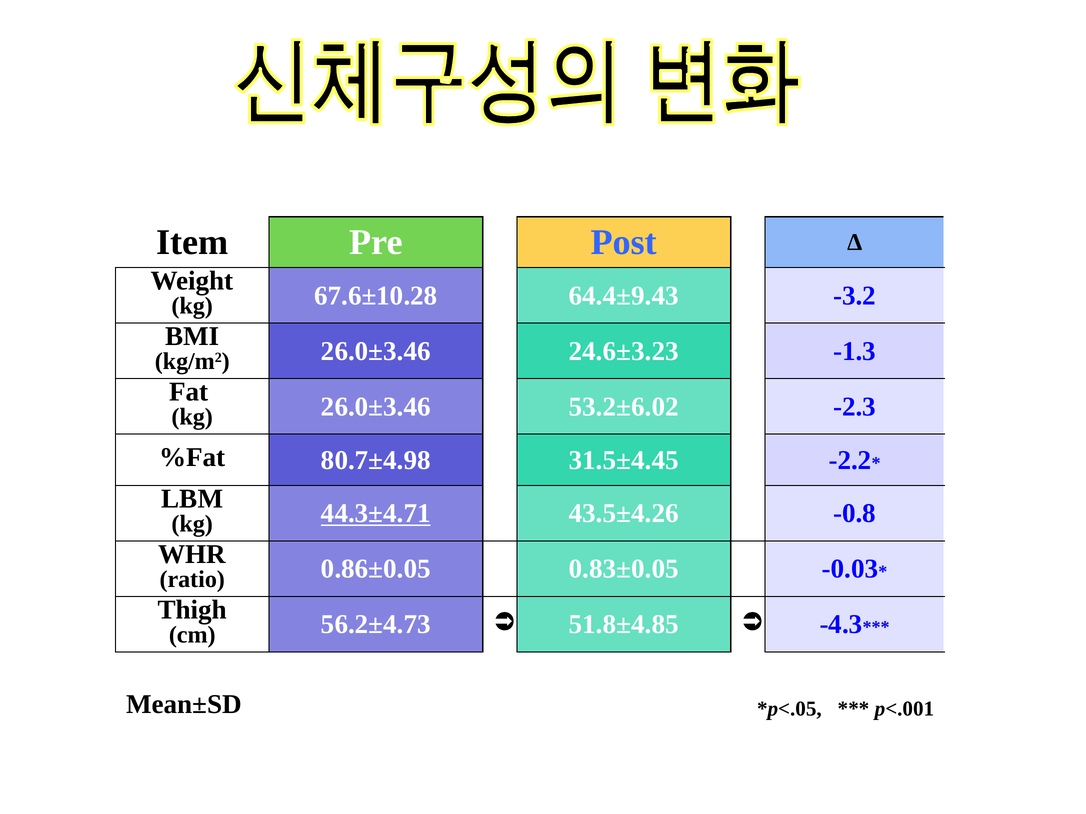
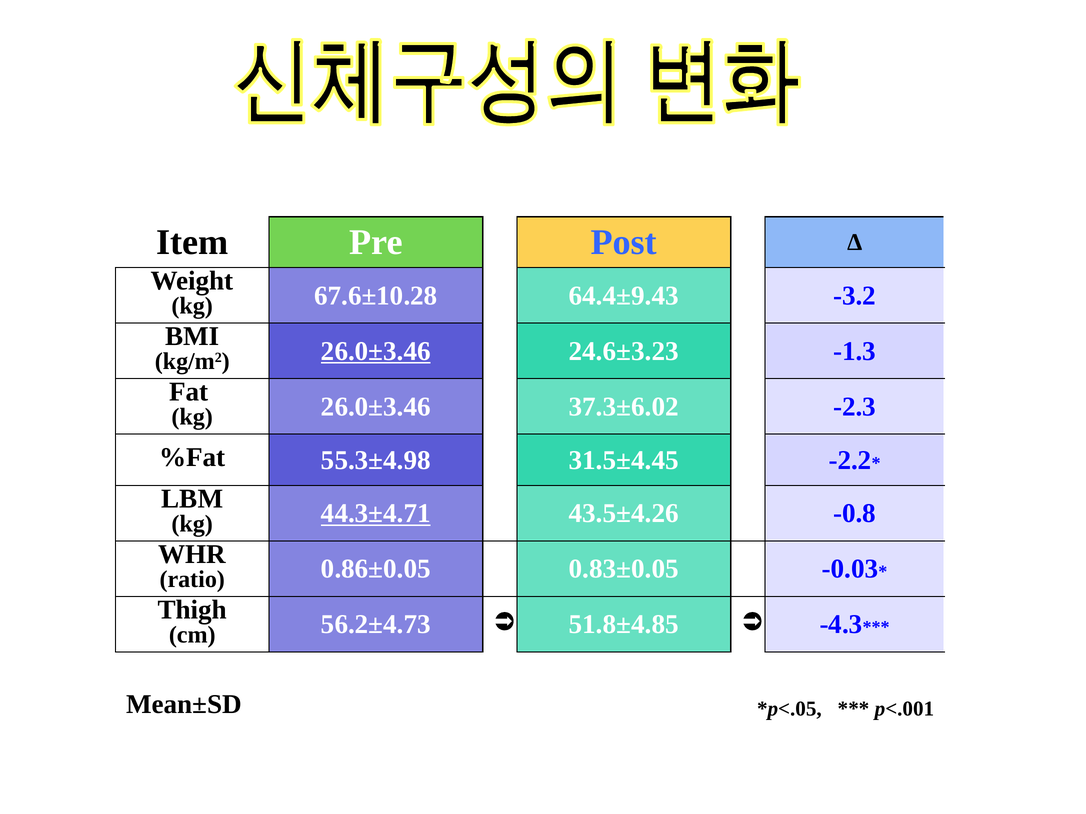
26.0±3.46 underline: none -> present (376, 351)
53.2±6.02: 53.2±6.02 -> 37.3±6.02 (624, 407)
80.7±4.98: 80.7±4.98 -> 55.3±4.98 (376, 460)
